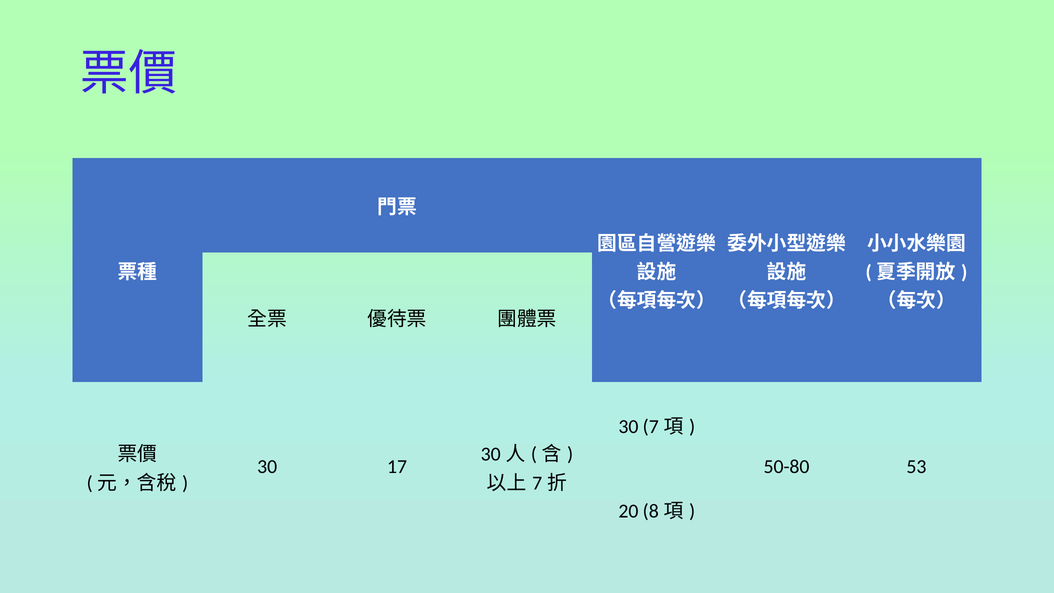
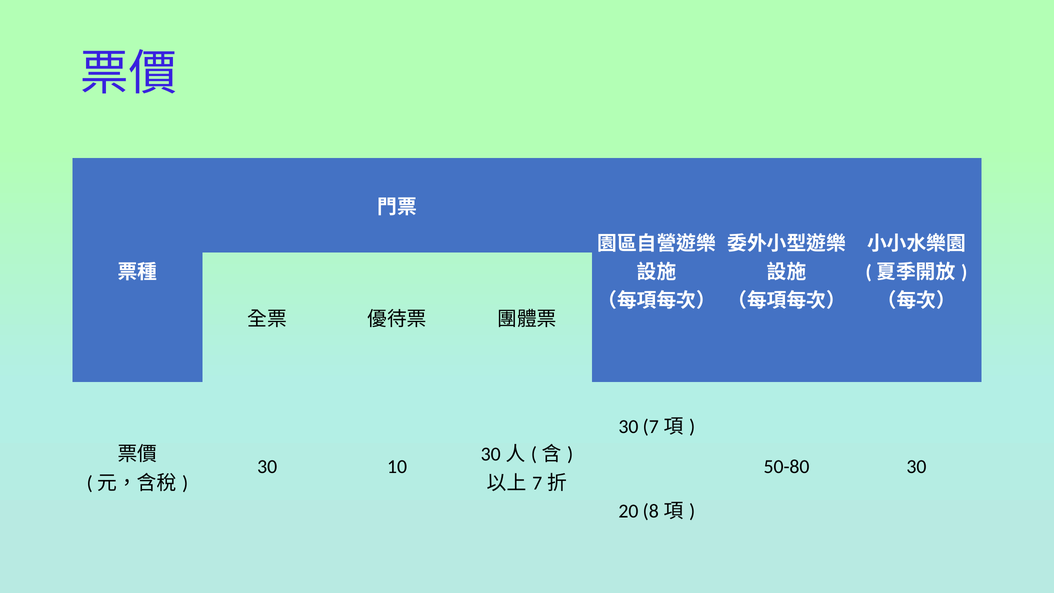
17: 17 -> 10 (397, 467)
50-80 53: 53 -> 30 (916, 467)
